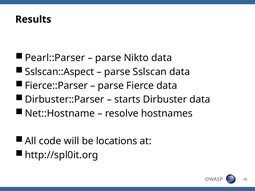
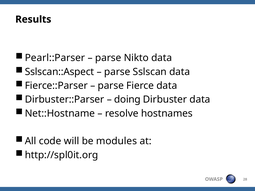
starts: starts -> doing (127, 100)
locations: locations -> modules (117, 141)
